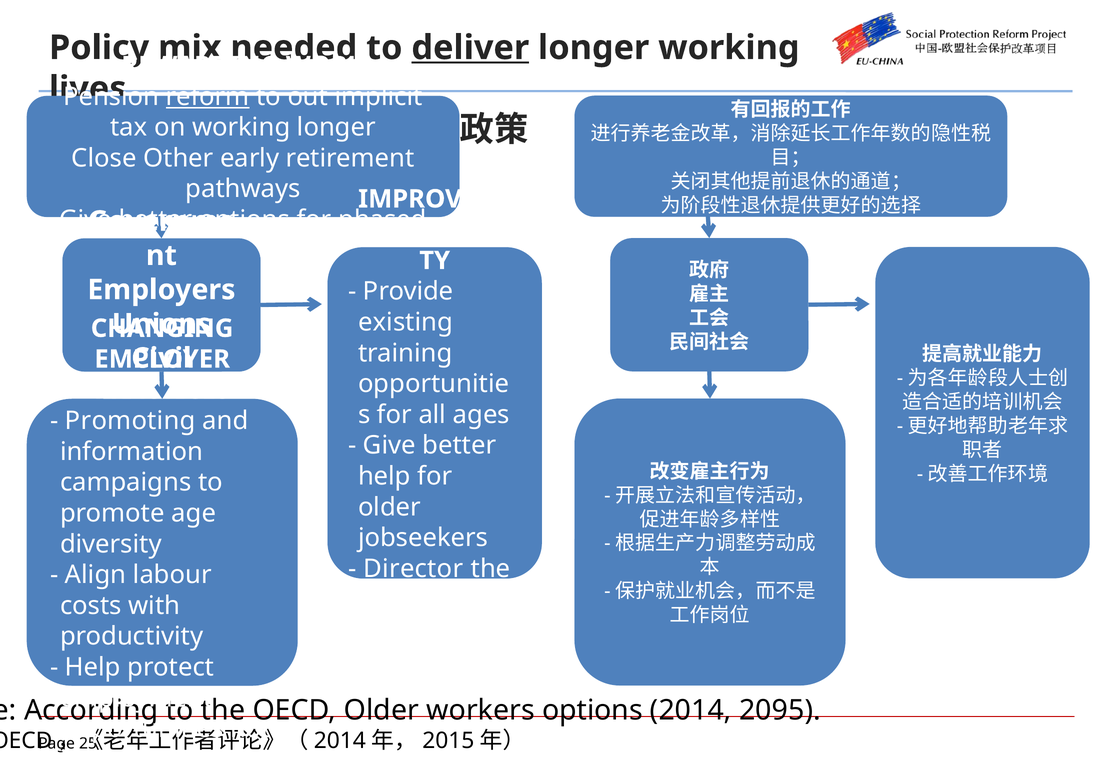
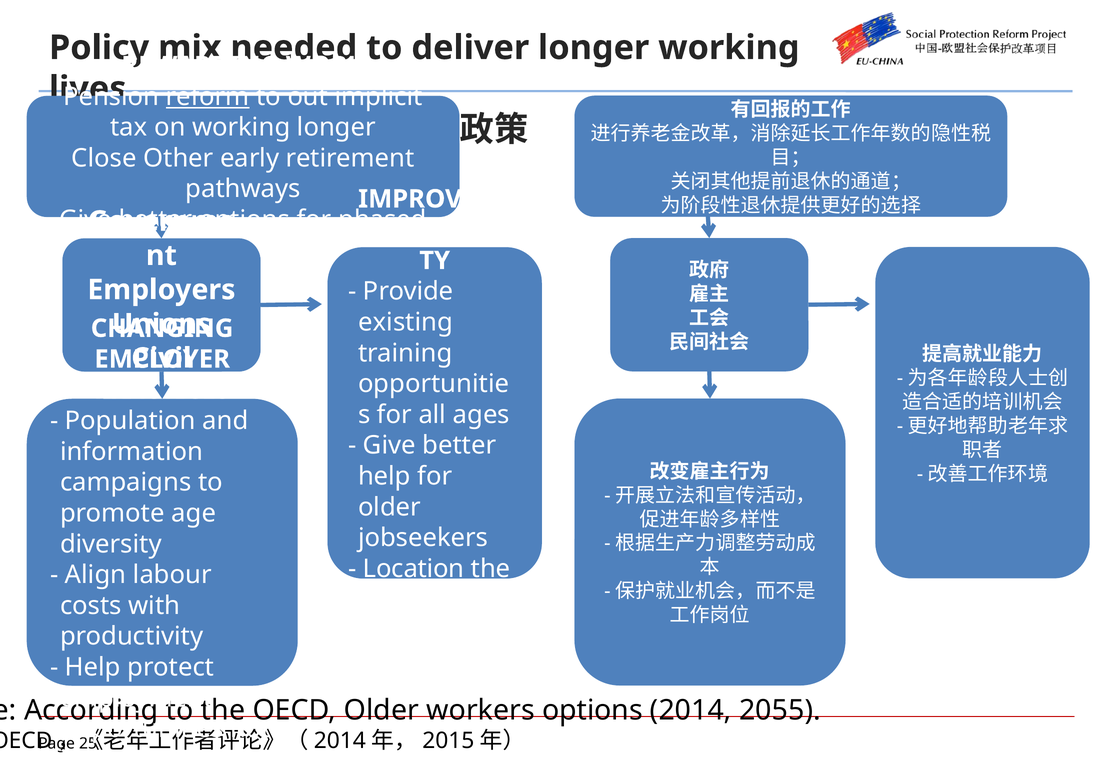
deliver underline: present -> none (470, 48)
Promoting: Promoting -> Population (130, 421)
Director: Director -> Location (414, 569)
2095: 2095 -> 2055 (780, 711)
